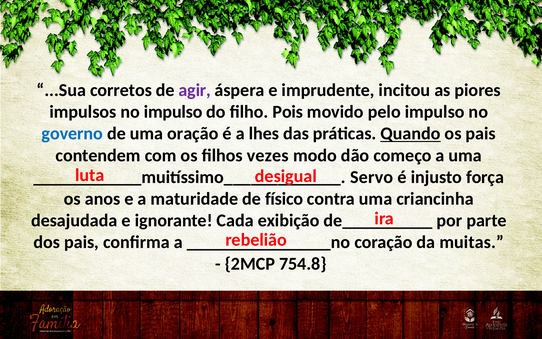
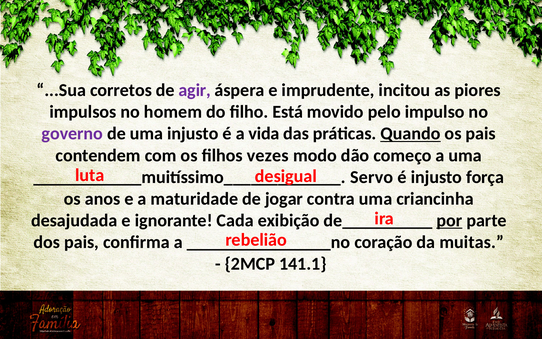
no impulso: impulso -> homem (173, 112)
Pois: Pois -> Está (288, 112)
governo colour: blue -> purple (72, 134)
uma oração: oração -> injusto (193, 134)
lhes: lhes -> vida (264, 134)
físico: físico -> jogar (284, 199)
por underline: none -> present (449, 220)
754.8: 754.8 -> 141.1 (303, 264)
